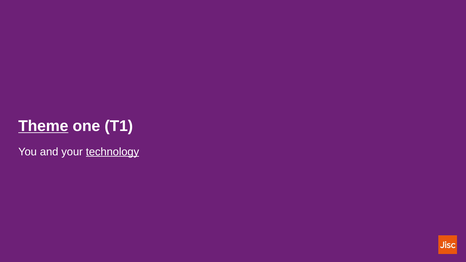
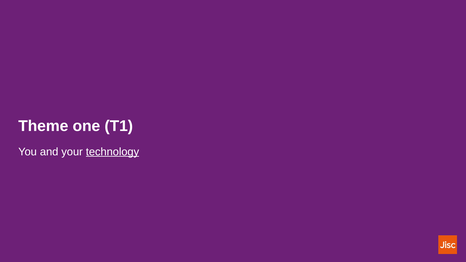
Theme underline: present -> none (43, 126)
